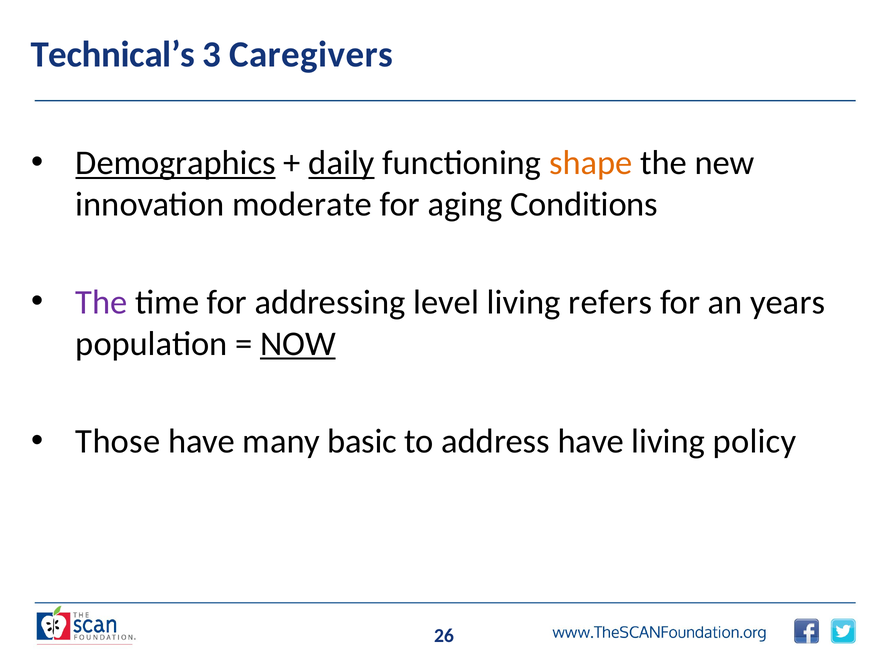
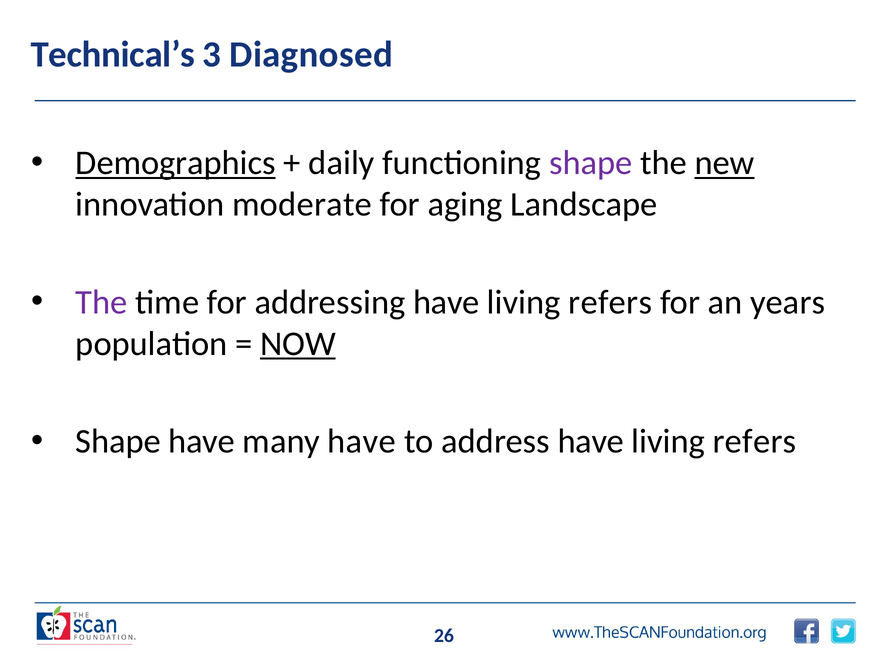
Caregivers: Caregivers -> Diagnosed (311, 54)
daily underline: present -> none (342, 163)
shape colour: orange -> purple (591, 163)
new underline: none -> present (725, 163)
Conditions: Conditions -> Landscape (584, 205)
addressing level: level -> have (446, 302)
Those: Those -> Shape (118, 442)
many basic: basic -> have (362, 442)
policy: policy -> refers (755, 442)
